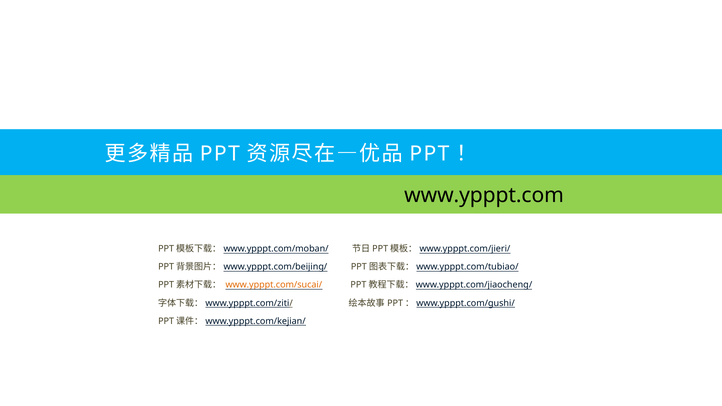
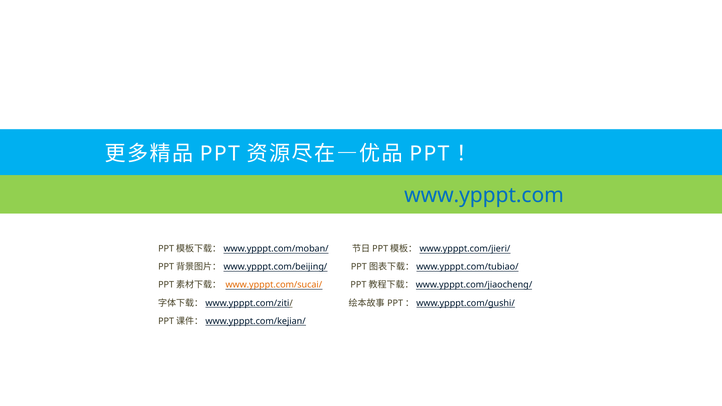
www.ypppt.com colour: black -> blue (484, 196)
